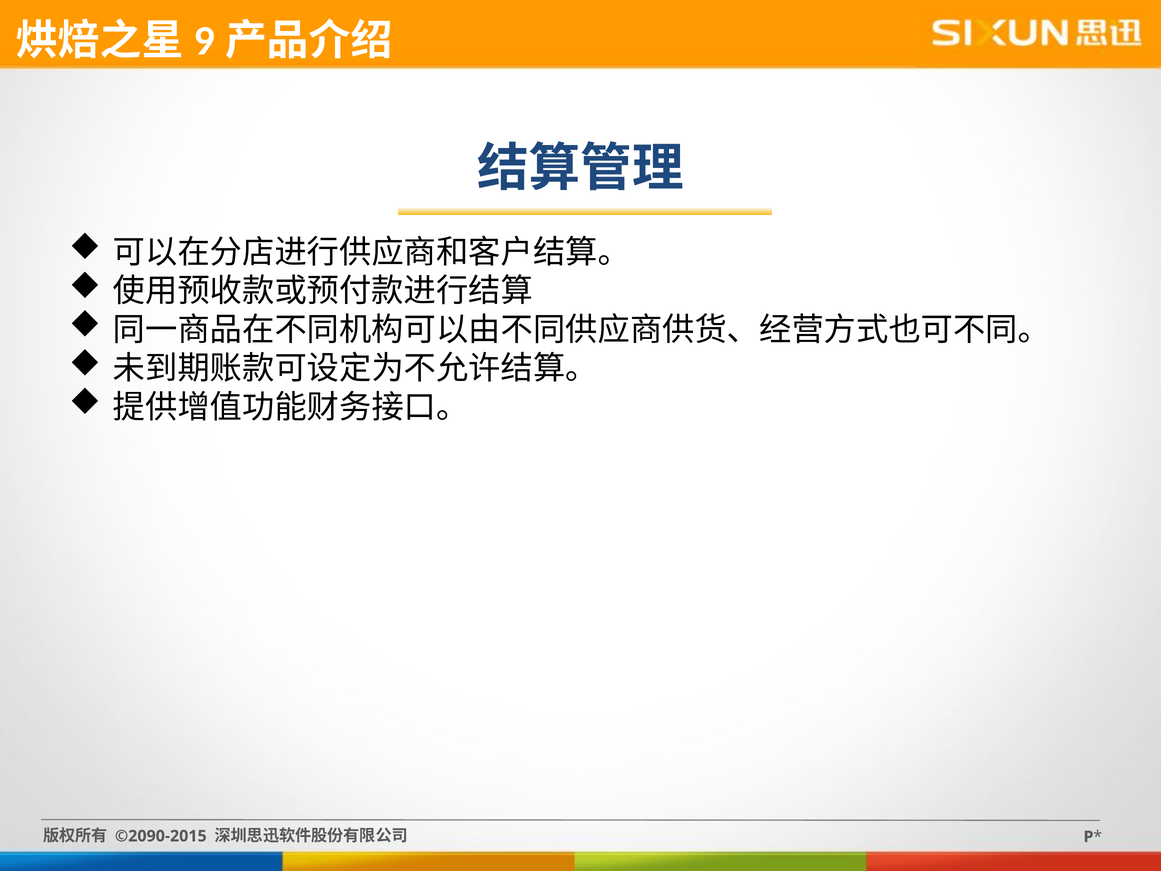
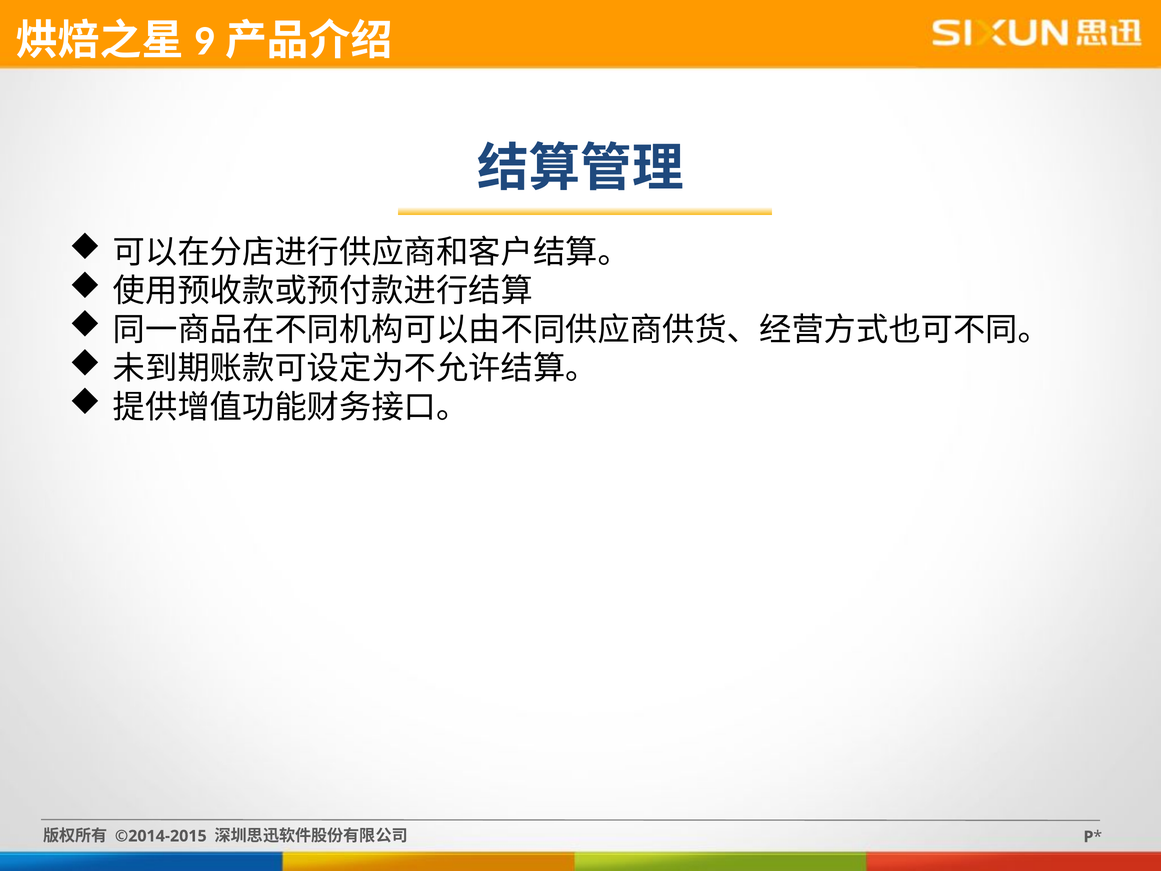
©2090-2015: ©2090-2015 -> ©2014-2015 (161, 836)
